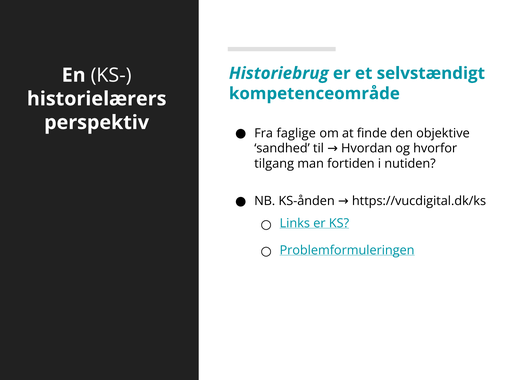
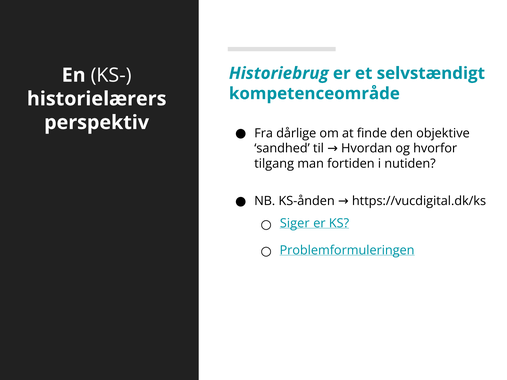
faglige: faglige -> dårlige (296, 133)
Links: Links -> Siger (295, 223)
